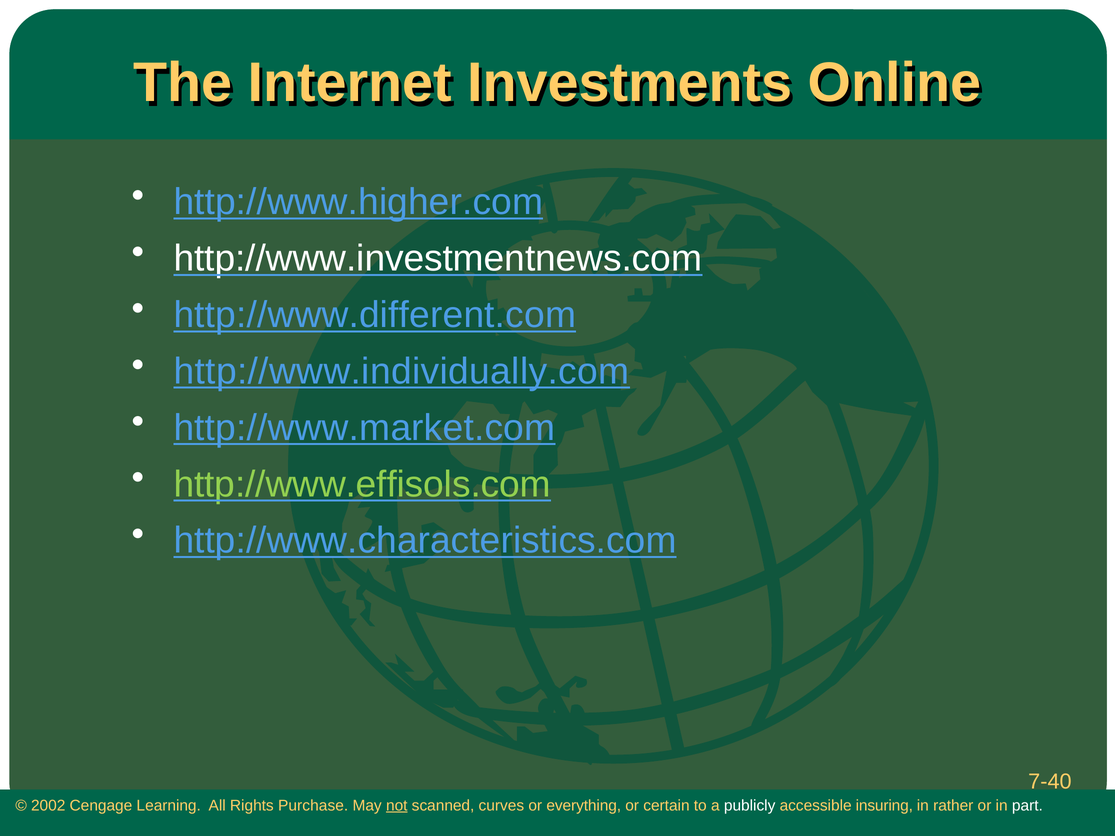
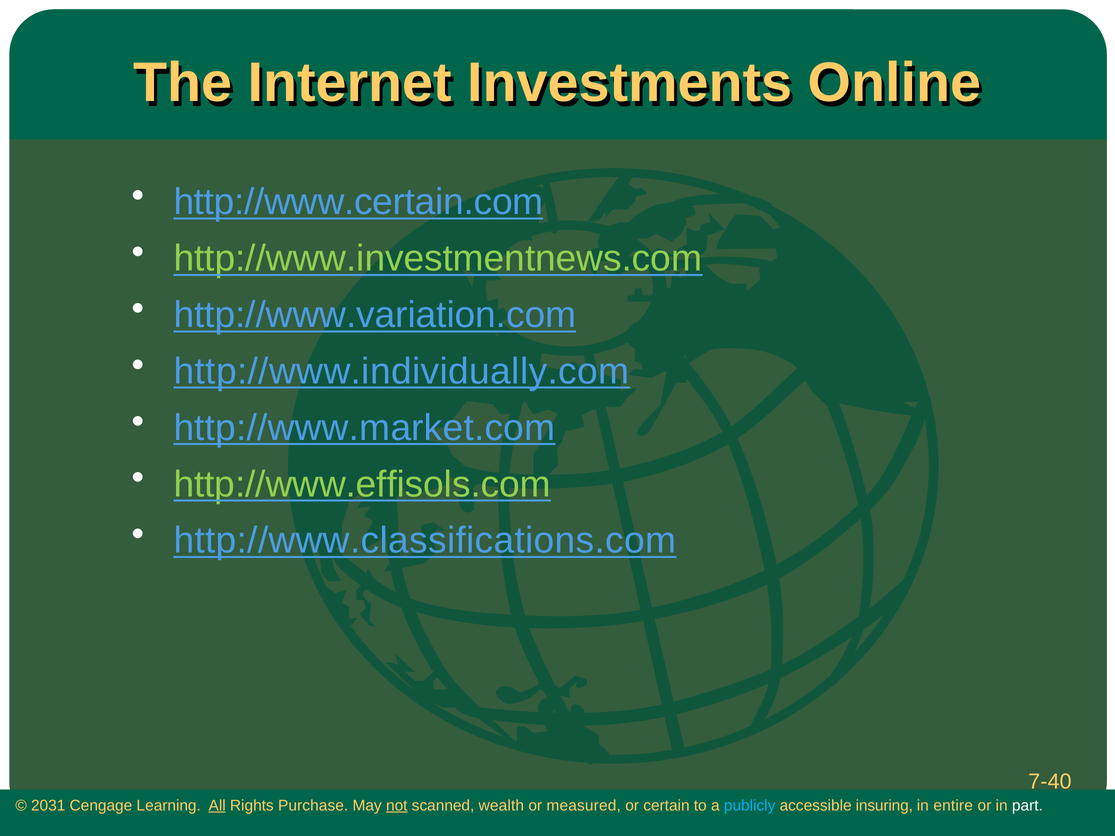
http://www.higher.com: http://www.higher.com -> http://www.certain.com (358, 202)
http://www.investmentnews.com colour: white -> light green (438, 259)
http://www.different.com: http://www.different.com -> http://www.variation.com (375, 315)
http://www.characteristics.com: http://www.characteristics.com -> http://www.classifications.com (425, 541)
2002: 2002 -> 2031 (48, 806)
All underline: none -> present (217, 806)
curves: curves -> wealth (501, 806)
everything: everything -> measured (584, 806)
publicly colour: white -> light blue (750, 806)
rather: rather -> entire (953, 806)
